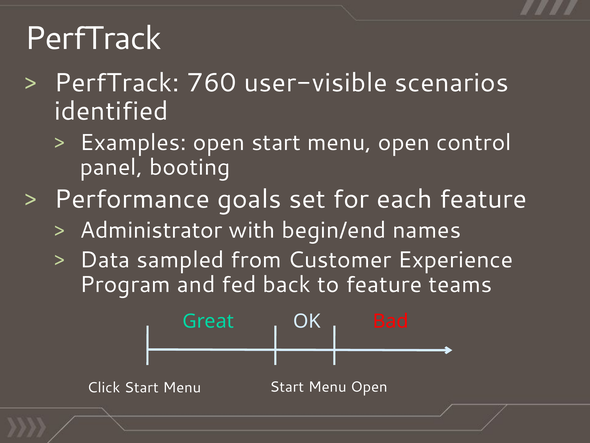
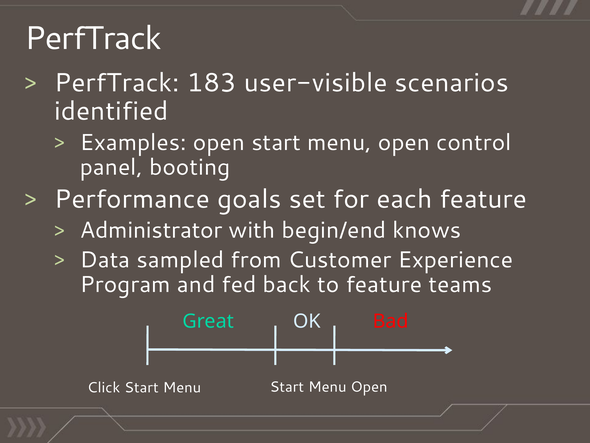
760: 760 -> 183 (212, 83)
names: names -> knows (427, 230)
